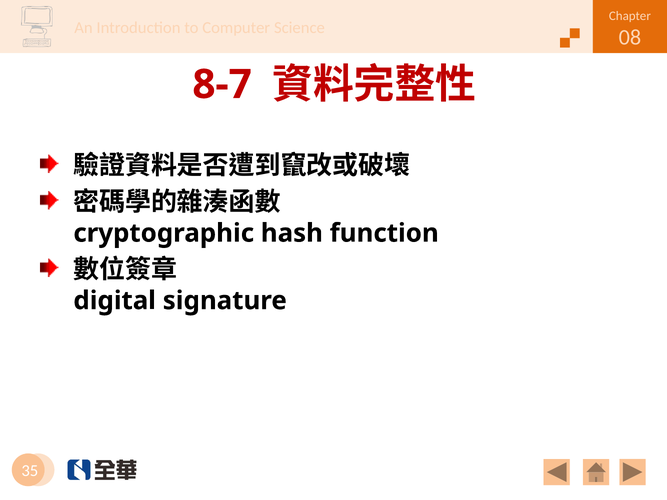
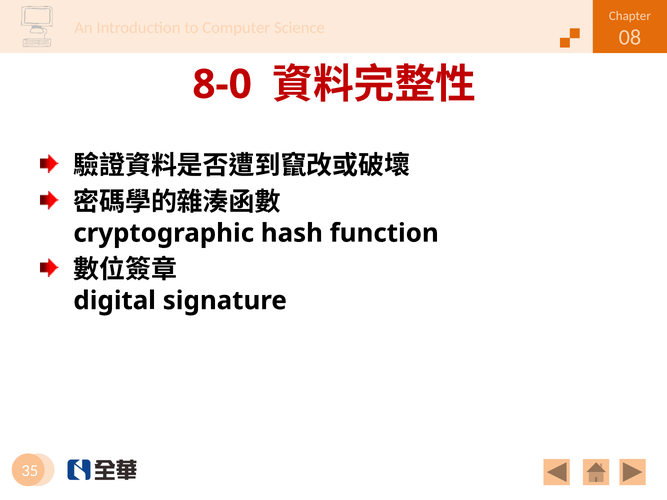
8-7: 8-7 -> 8-0 (222, 85)
